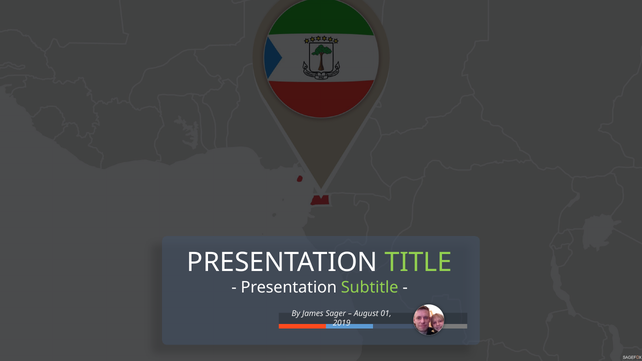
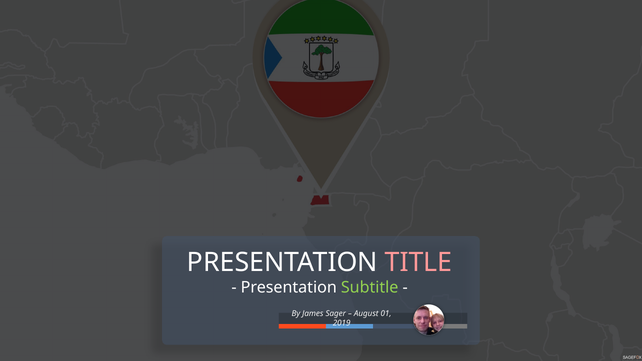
TITLE colour: light green -> pink (418, 263)
